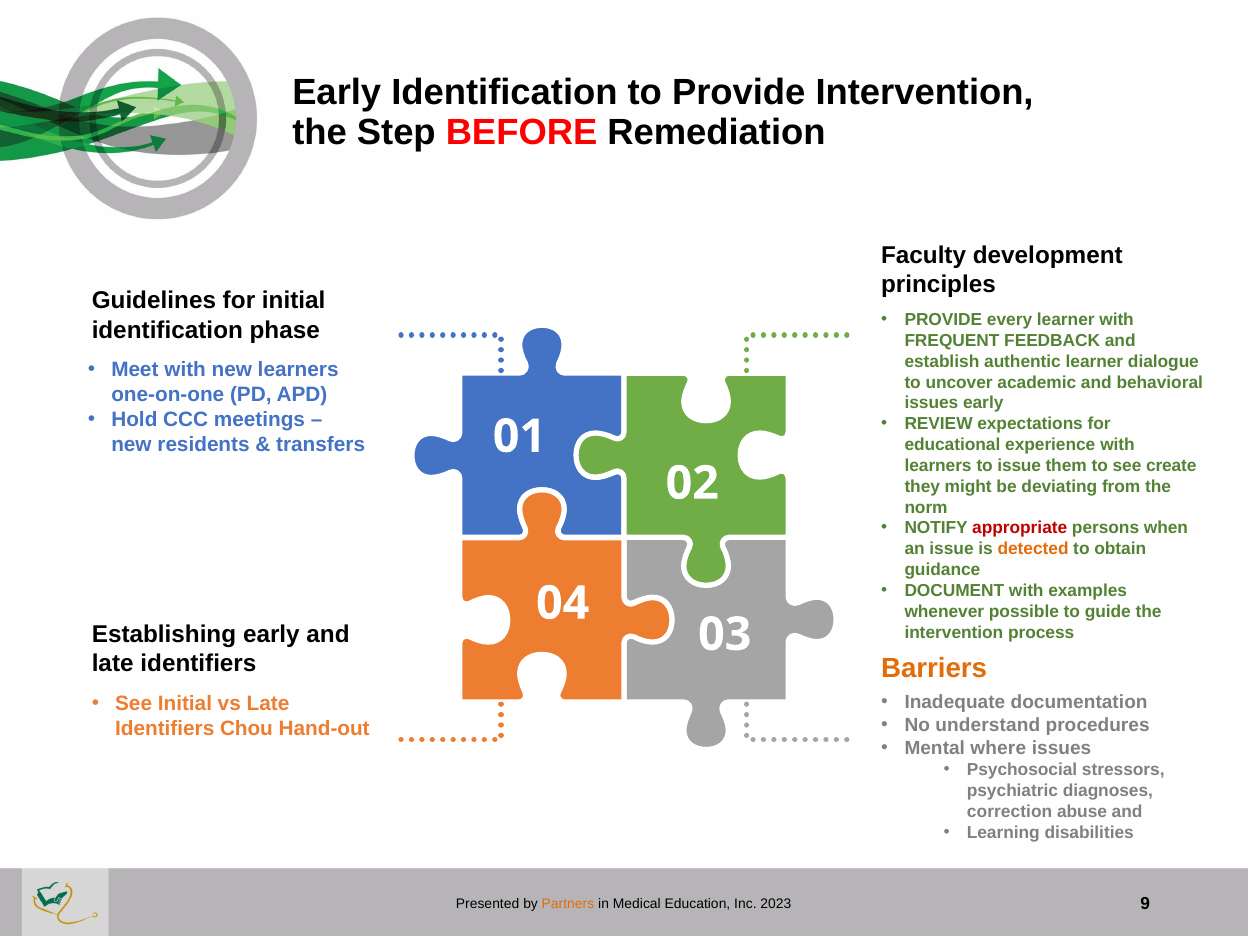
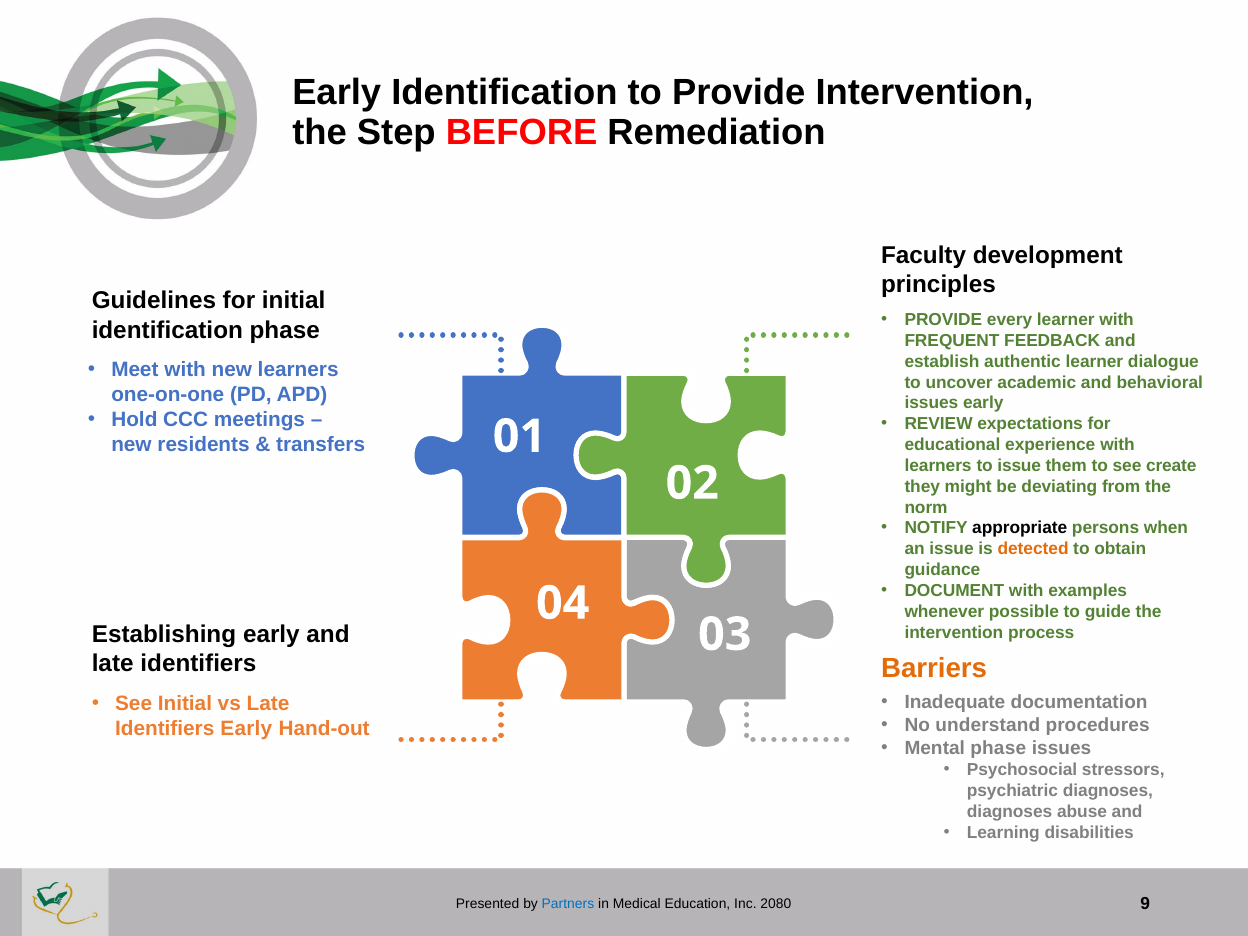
appropriate colour: red -> black (1020, 528)
Identifiers Chou: Chou -> Early (246, 729)
Mental where: where -> phase (998, 748)
correction: correction -> diagnoses (1010, 812)
Partners colour: orange -> blue (568, 904)
2023: 2023 -> 2080 (776, 904)
